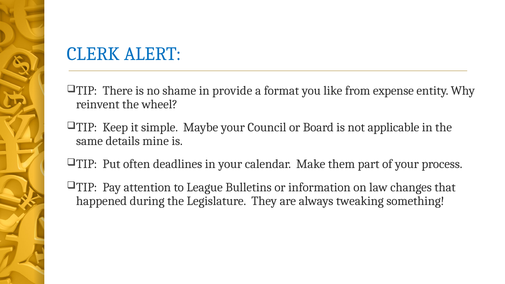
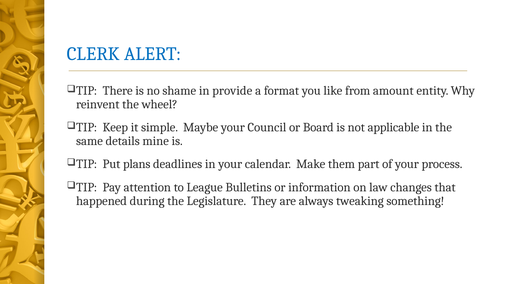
expense: expense -> amount (393, 91)
often: often -> plans (137, 164)
